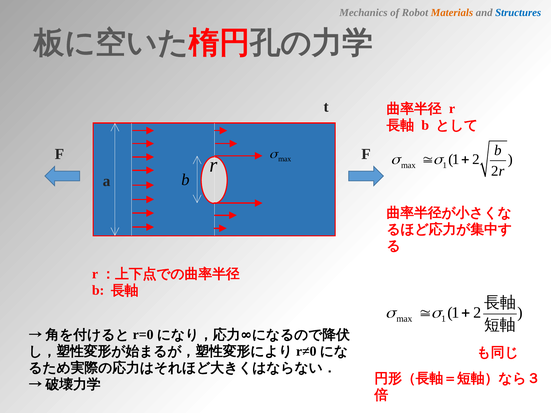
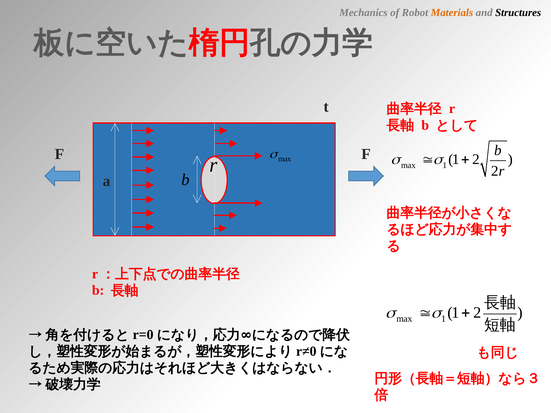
Structures colour: blue -> black (518, 13)
